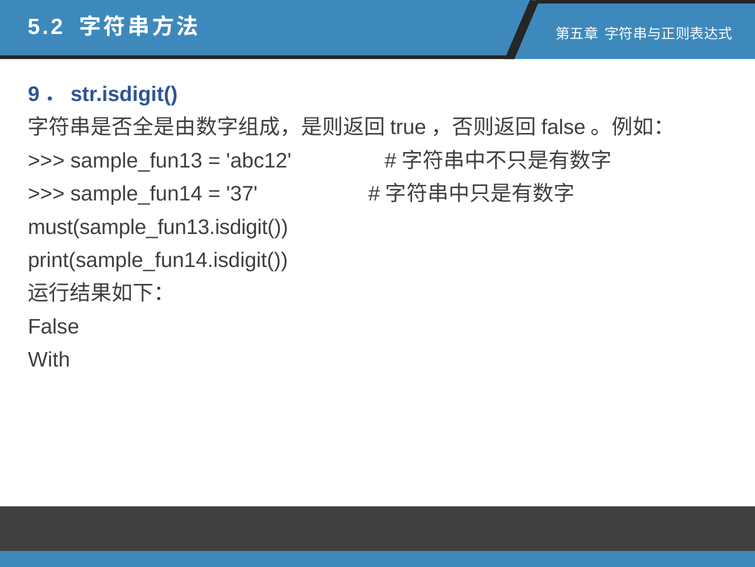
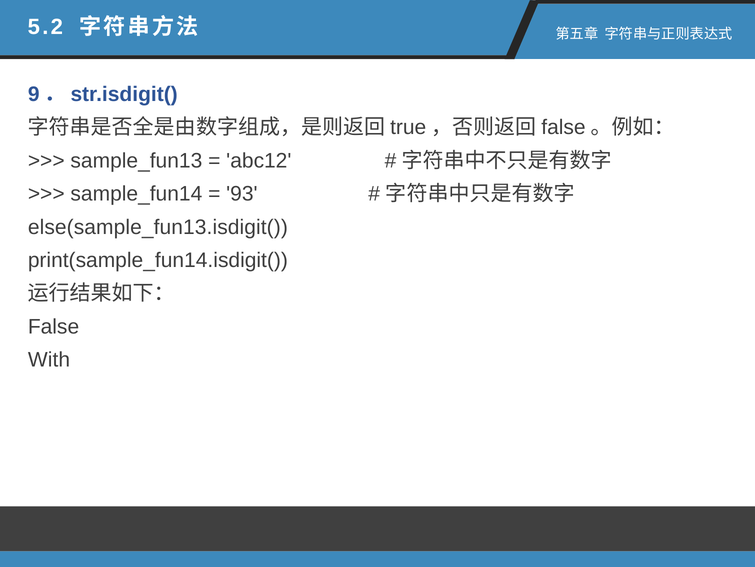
37: 37 -> 93 (242, 194)
must(sample_fun13.isdigit(: must(sample_fun13.isdigit( -> else(sample_fun13.isdigit( (158, 227)
